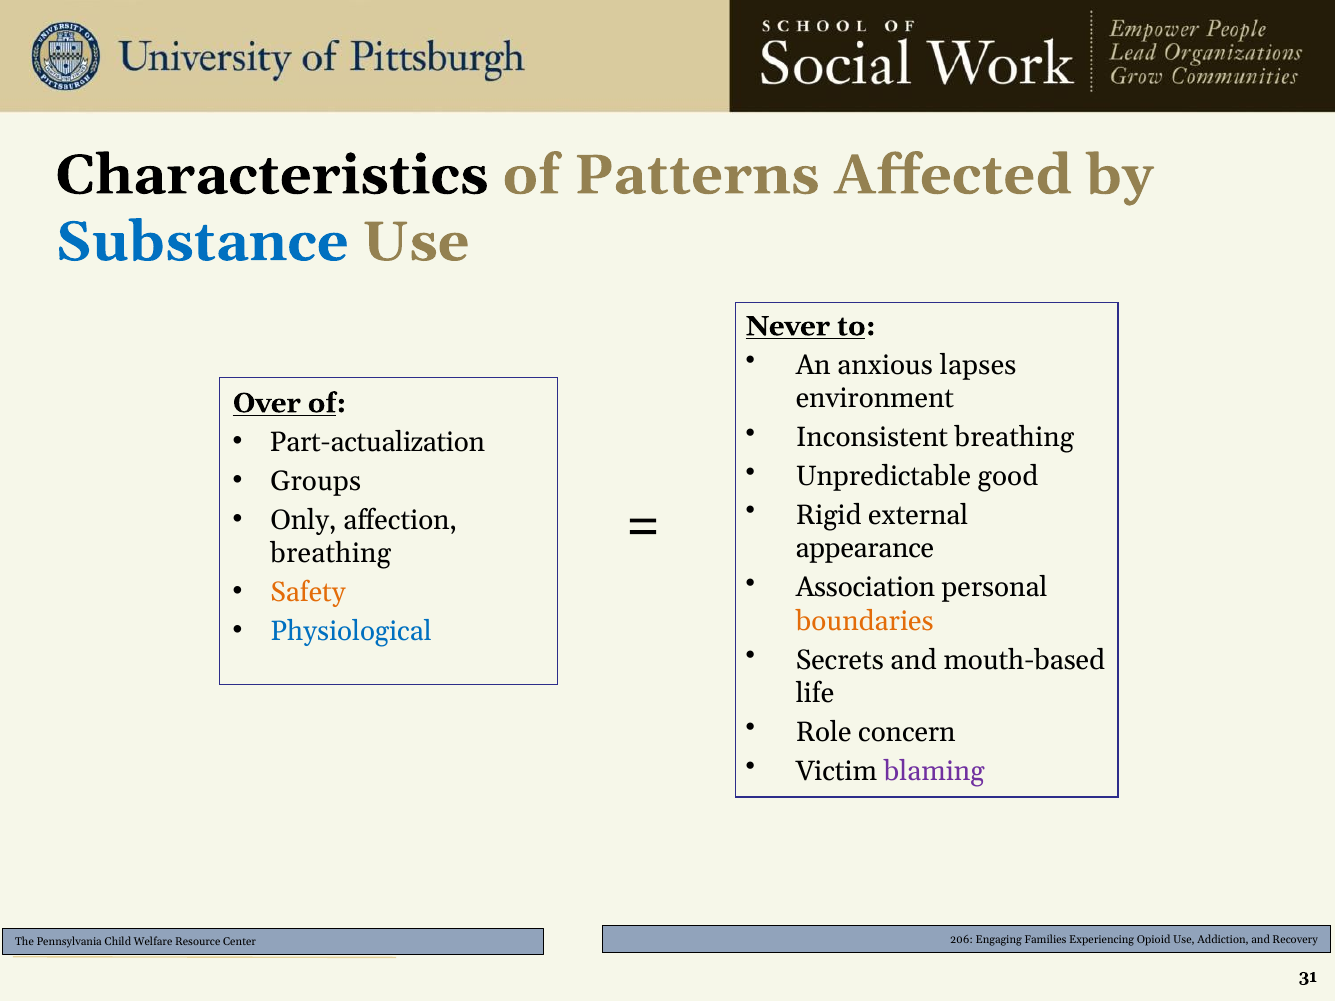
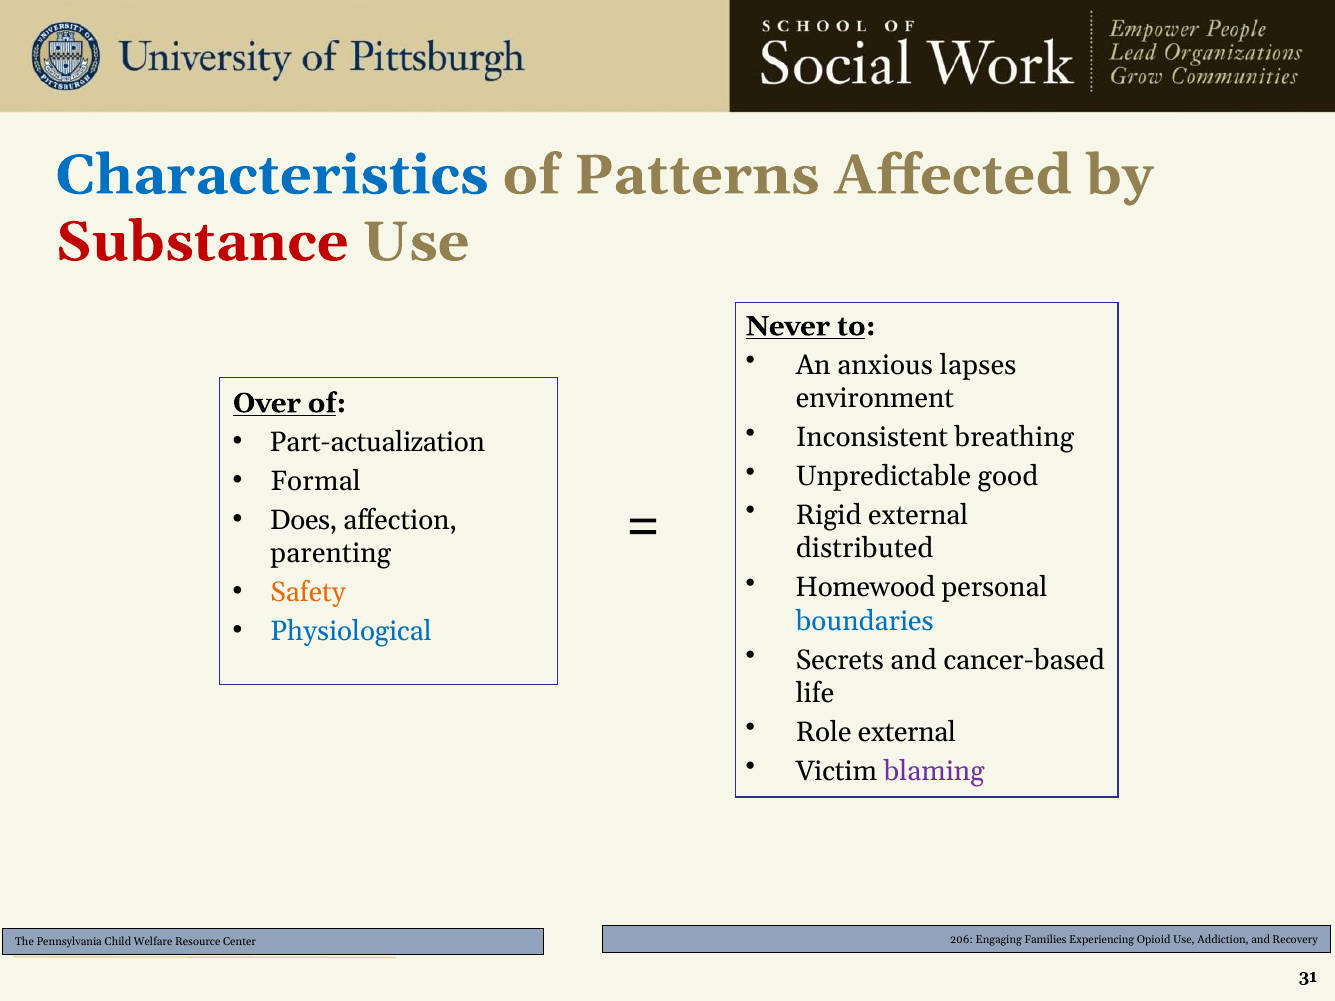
Characteristics colour: black -> blue (272, 175)
Substance colour: blue -> red (202, 242)
Groups: Groups -> Formal (316, 481)
Only: Only -> Does (304, 520)
appearance: appearance -> distributed (865, 549)
breathing: breathing -> parenting (331, 553)
Association: Association -> Homewood (865, 588)
boundaries colour: orange -> blue (865, 621)
mouth-based: mouth-based -> cancer-based (1024, 660)
Role concern: concern -> external (907, 732)
